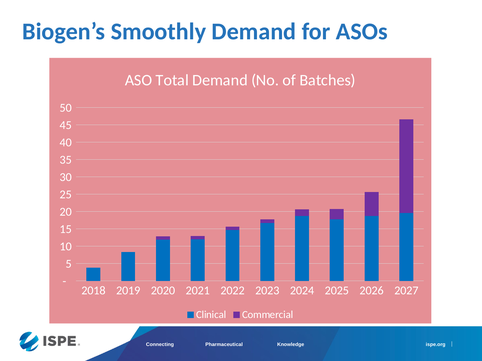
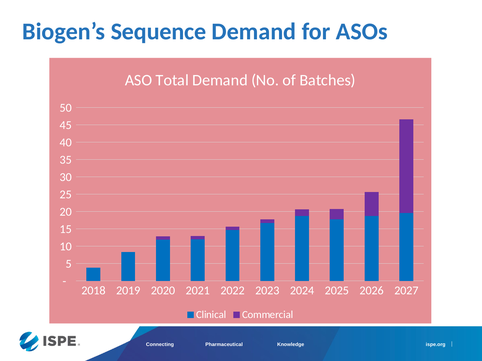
Smoothly: Smoothly -> Sequence (159, 32)
